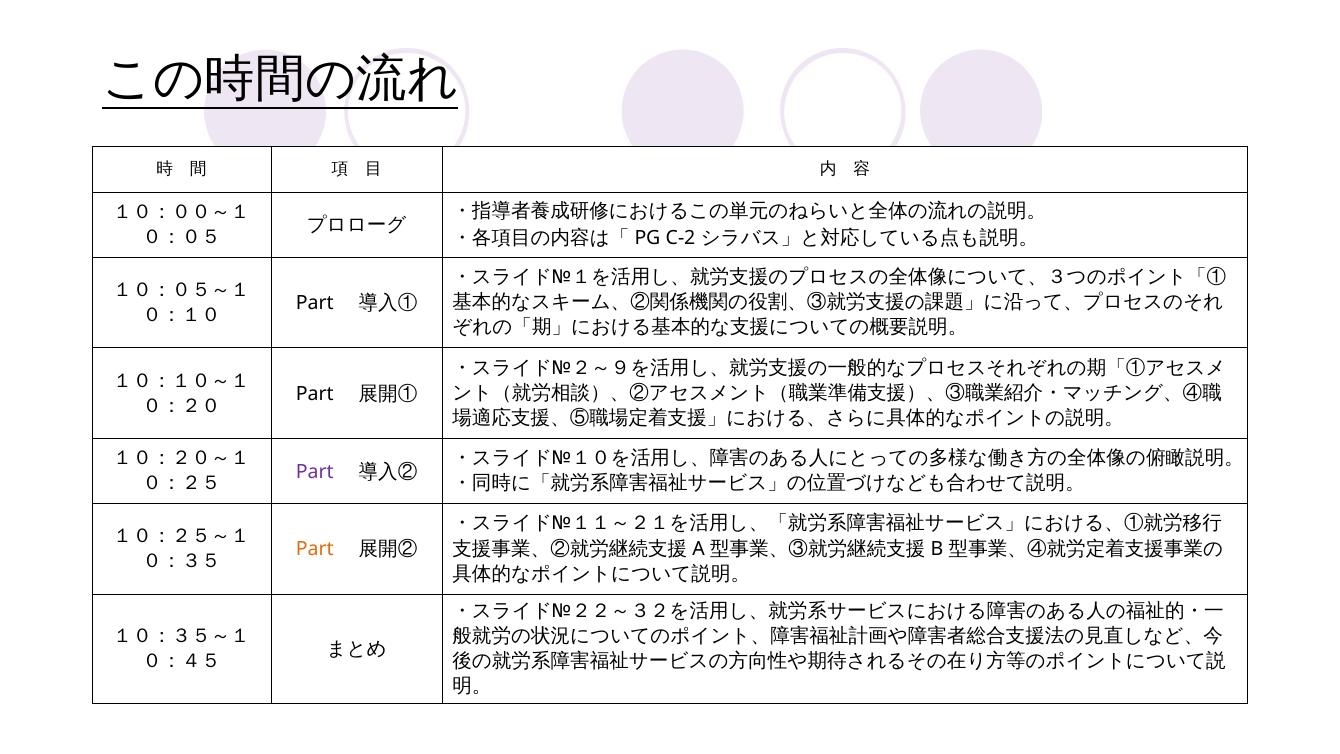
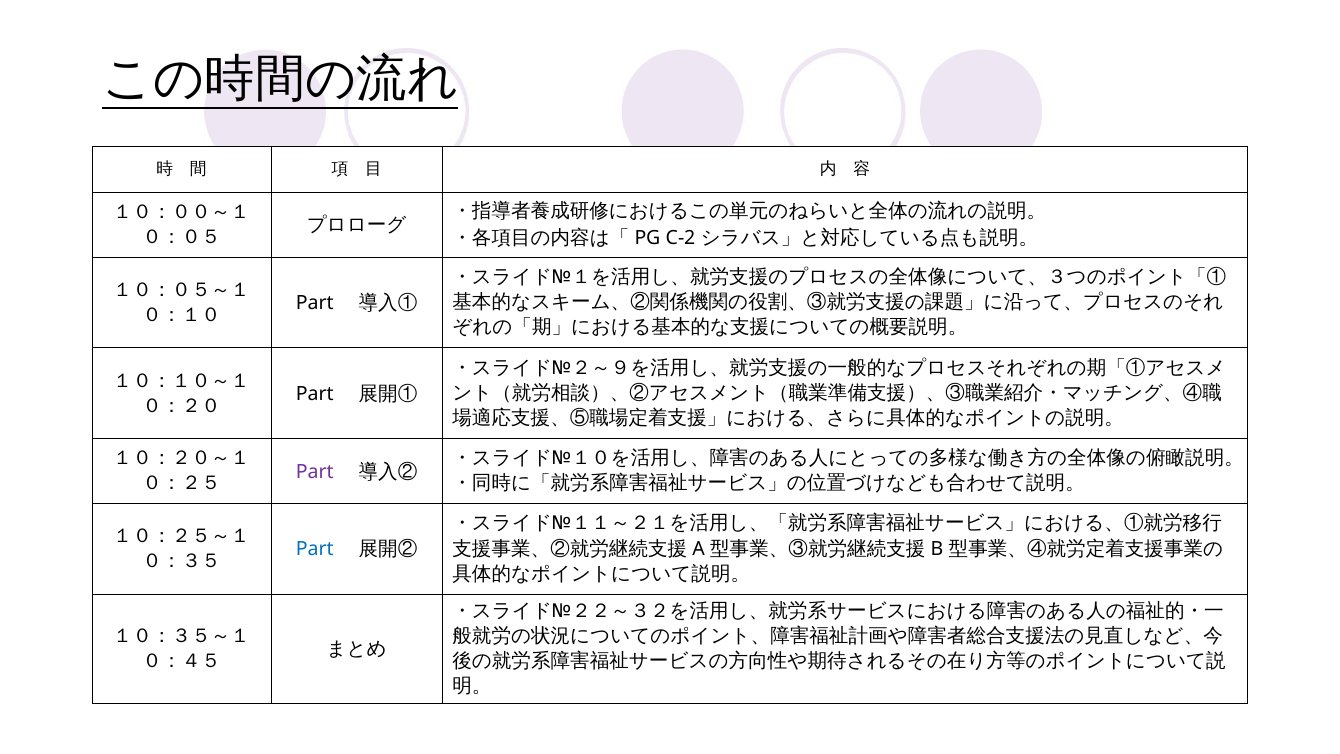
Part colour: orange -> blue (315, 549)
